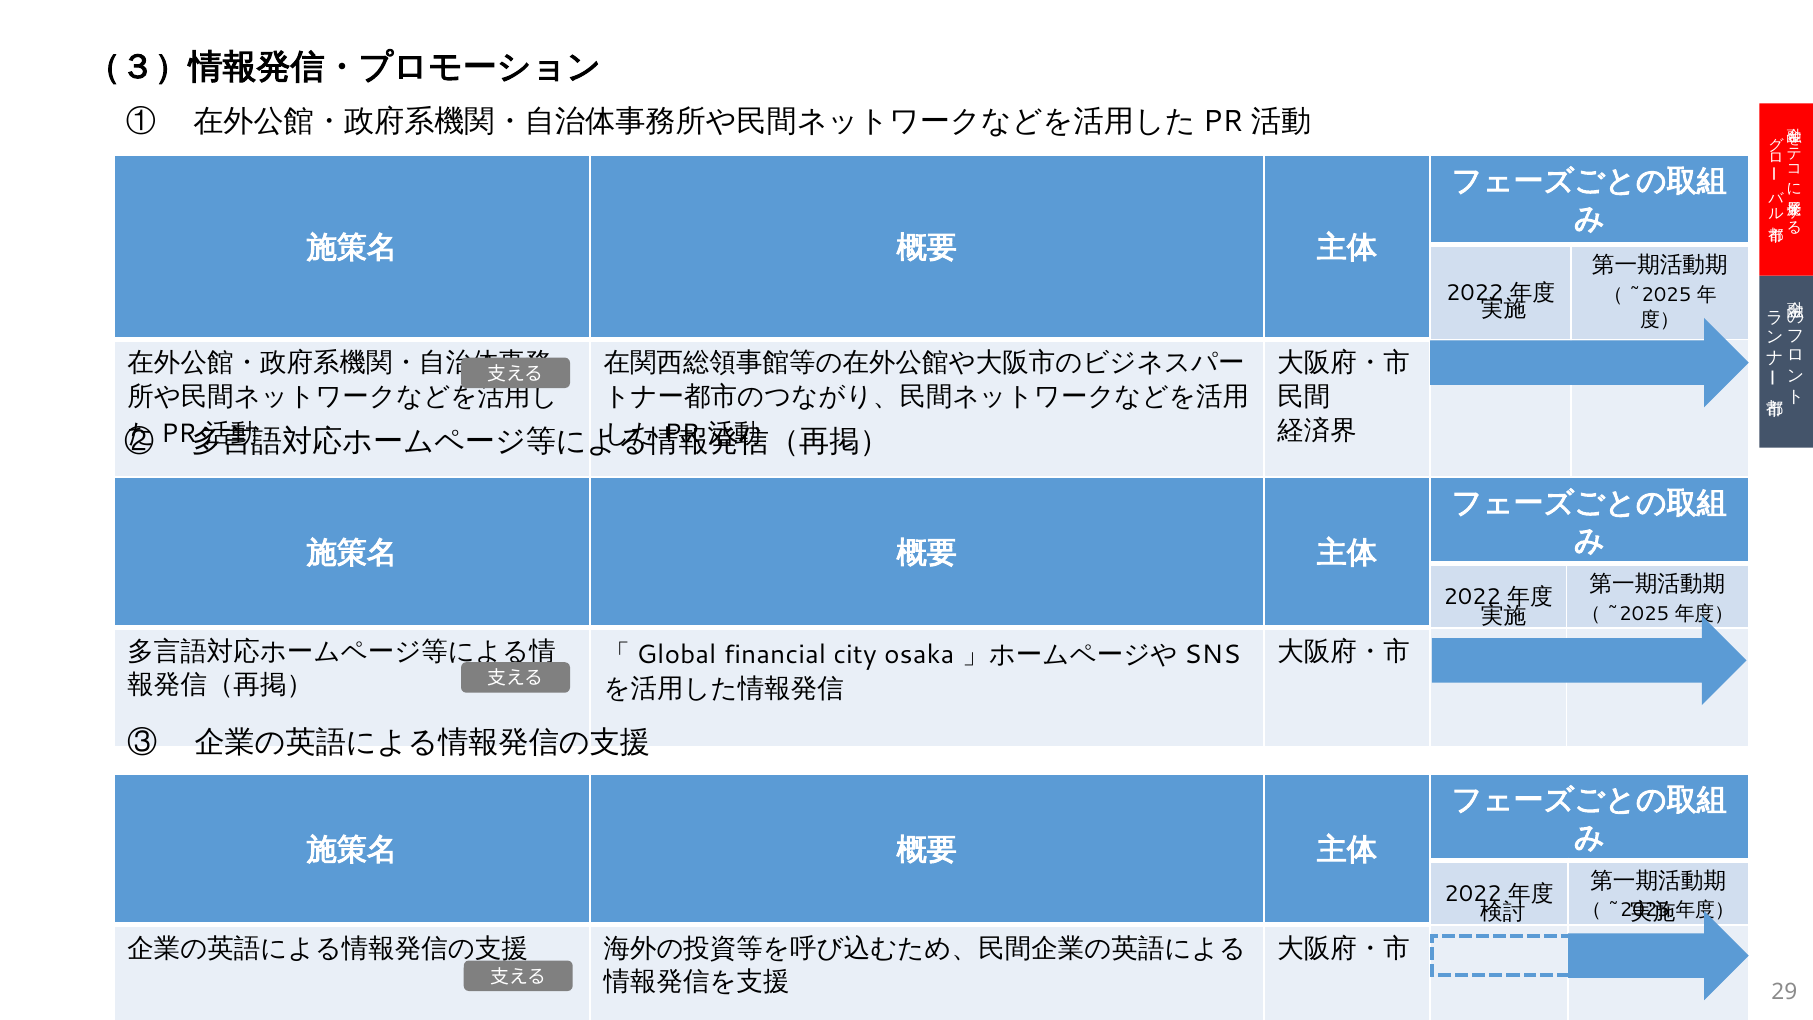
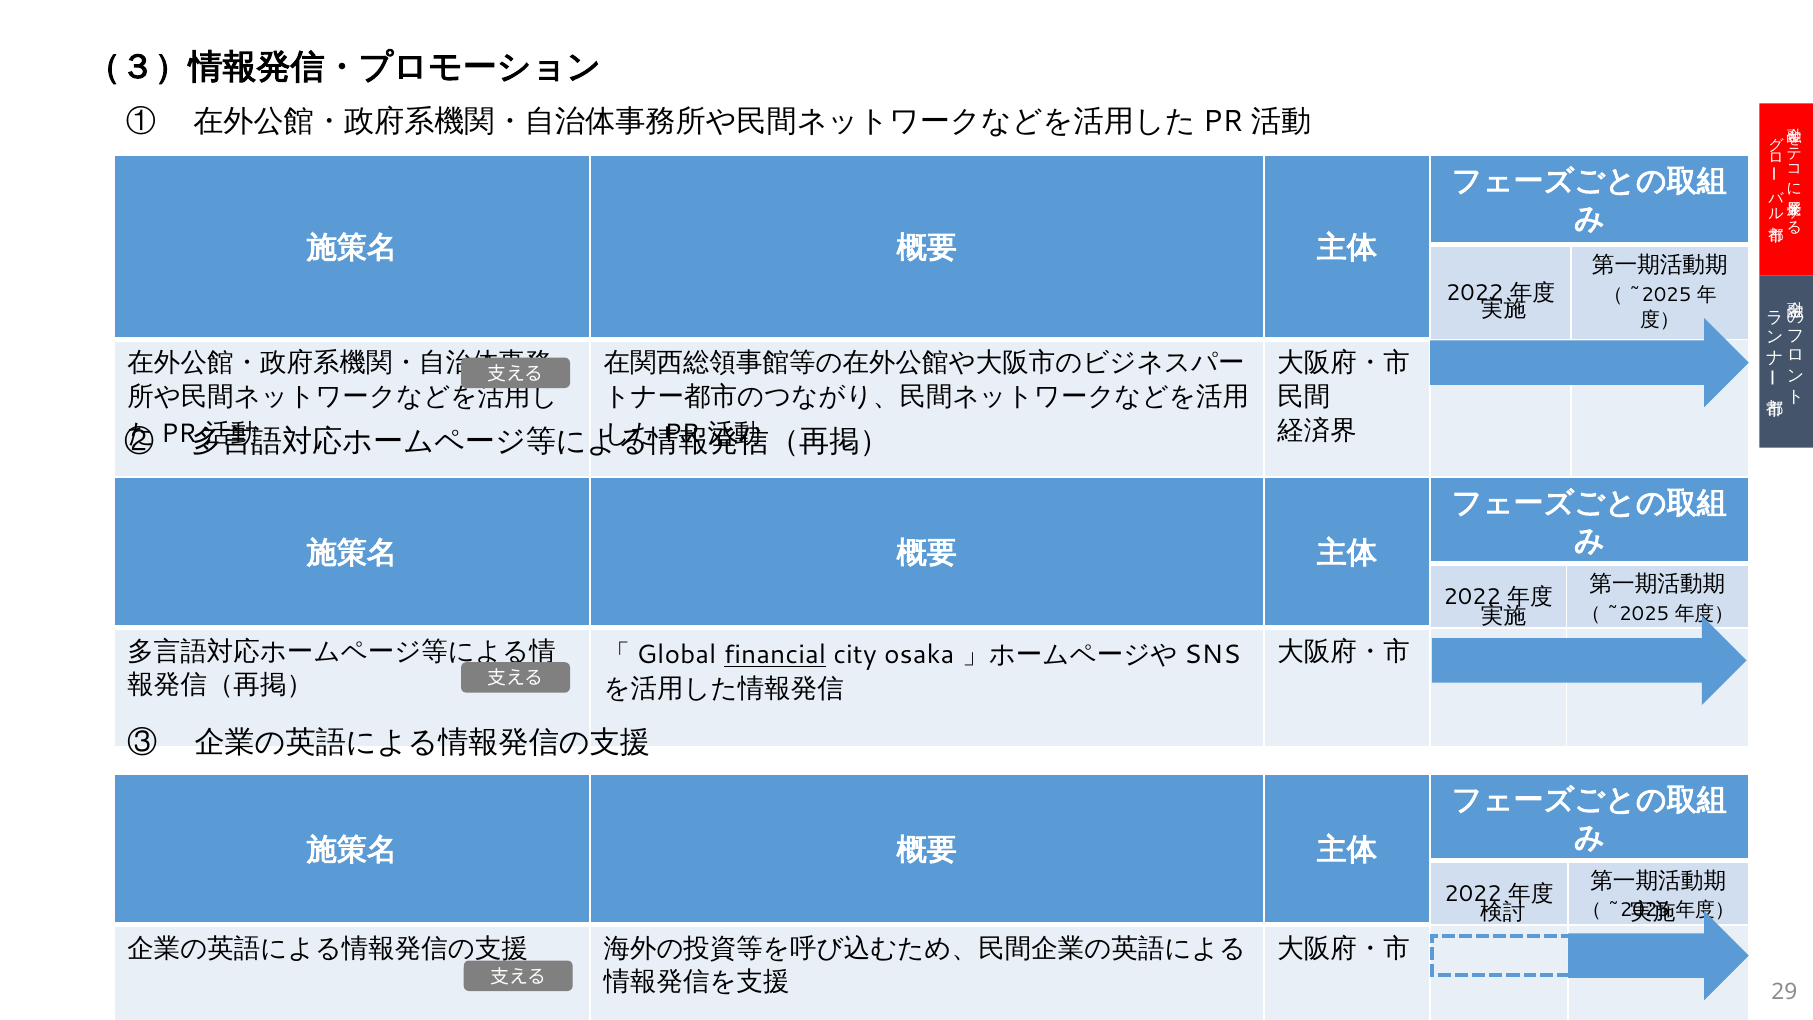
financial underline: none -> present (775, 655)
